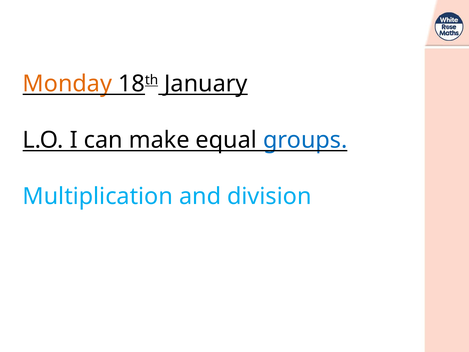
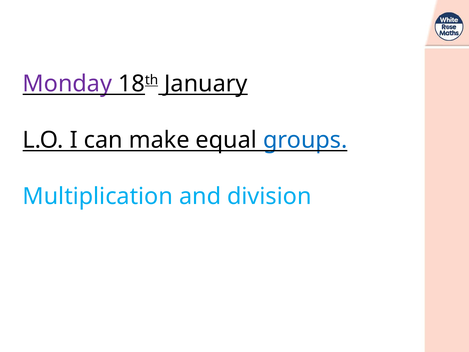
Monday colour: orange -> purple (67, 84)
